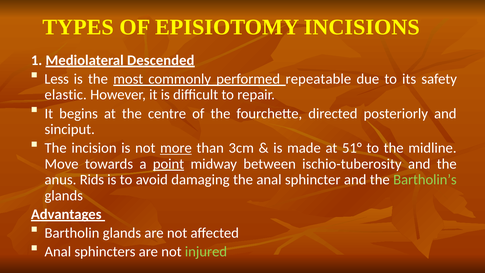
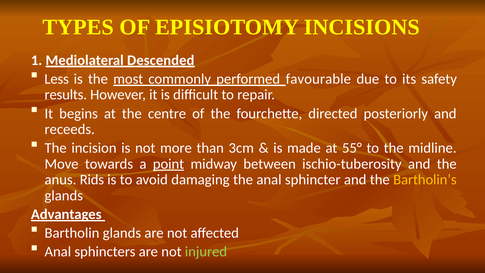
repeatable: repeatable -> favourable (318, 79)
elastic: elastic -> results (66, 95)
sinciput: sinciput -> receeds (70, 129)
more underline: present -> none (176, 148)
51°: 51° -> 55° (352, 148)
Bartholin’s colour: light green -> yellow (425, 180)
